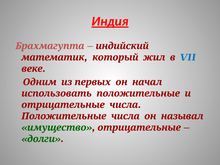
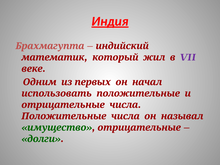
VII colour: blue -> purple (188, 57)
